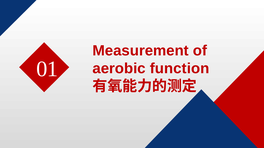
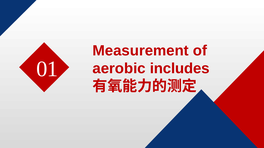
function: function -> includes (180, 69)
